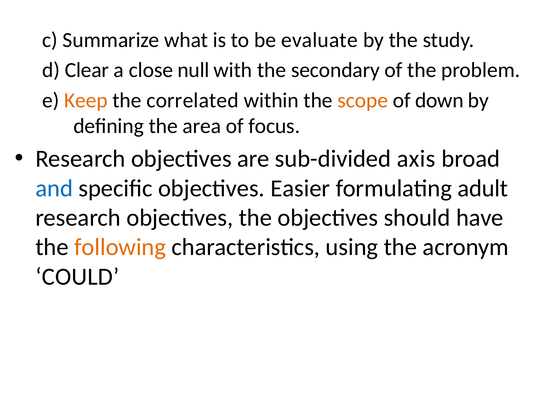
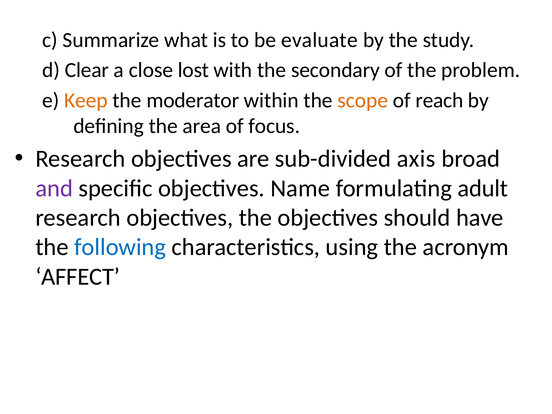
null: null -> lost (193, 70)
correlated: correlated -> moderator (193, 100)
down: down -> reach (439, 100)
and colour: blue -> purple (54, 188)
Easier: Easier -> Name (300, 188)
following colour: orange -> blue (120, 247)
COULD: COULD -> AFFECT (78, 277)
